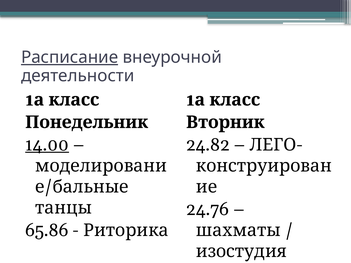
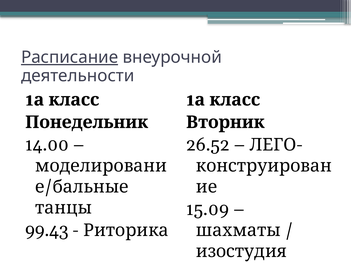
14.00 underline: present -> none (47, 145)
24.82: 24.82 -> 26.52 (208, 145)
24.76: 24.76 -> 15.09 (208, 210)
65.86: 65.86 -> 99.43 (47, 231)
